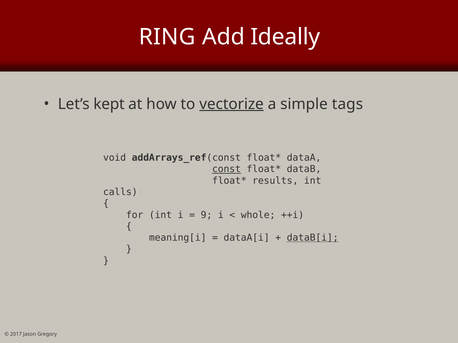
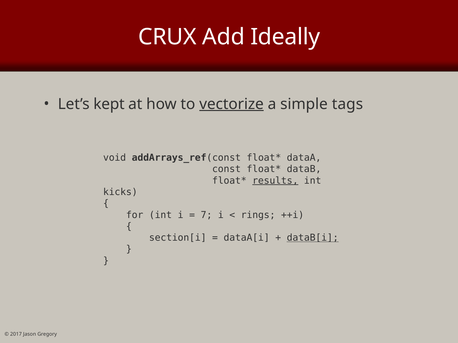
RING: RING -> CRUX (167, 37)
const underline: present -> none (226, 169)
results underline: none -> present (275, 181)
calls: calls -> kicks (120, 192)
9: 9 -> 7 (206, 215)
whole: whole -> rings (258, 215)
meaning[i: meaning[i -> section[i (178, 238)
